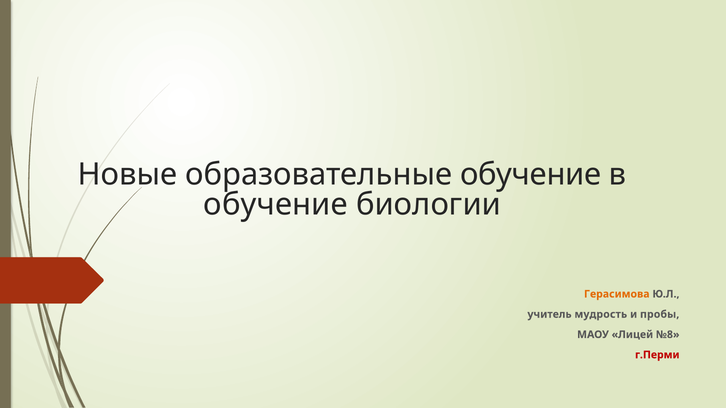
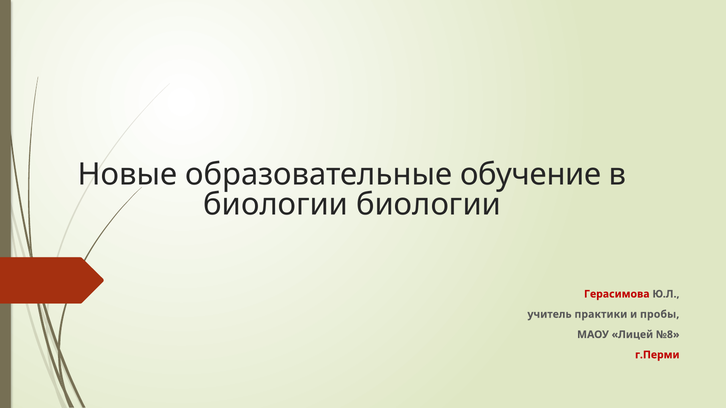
обучение: обучение -> биологии (276, 205)
Герасимова colour: orange -> red (617, 294)
мудрость: мудрость -> практики (601, 315)
